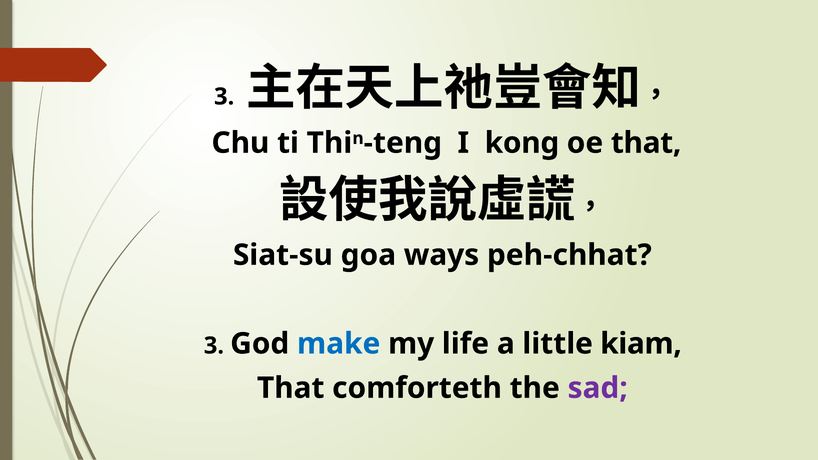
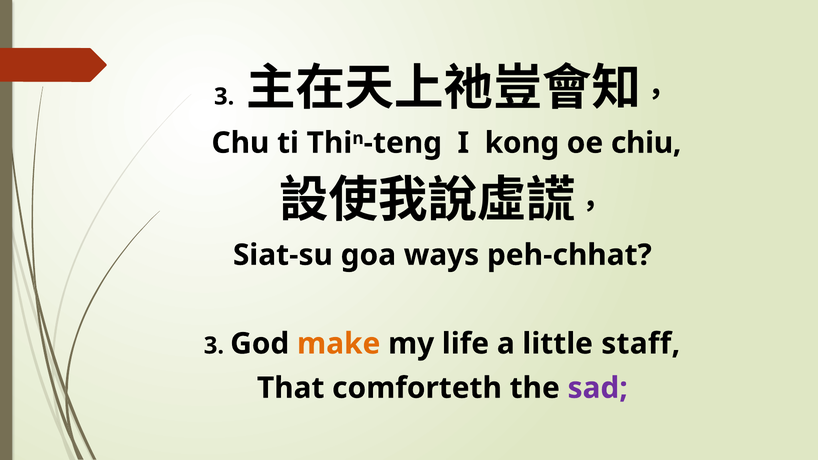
oe that: that -> chiu (646, 143)
make colour: blue -> orange (339, 344)
kiam: kiam -> staff (641, 344)
